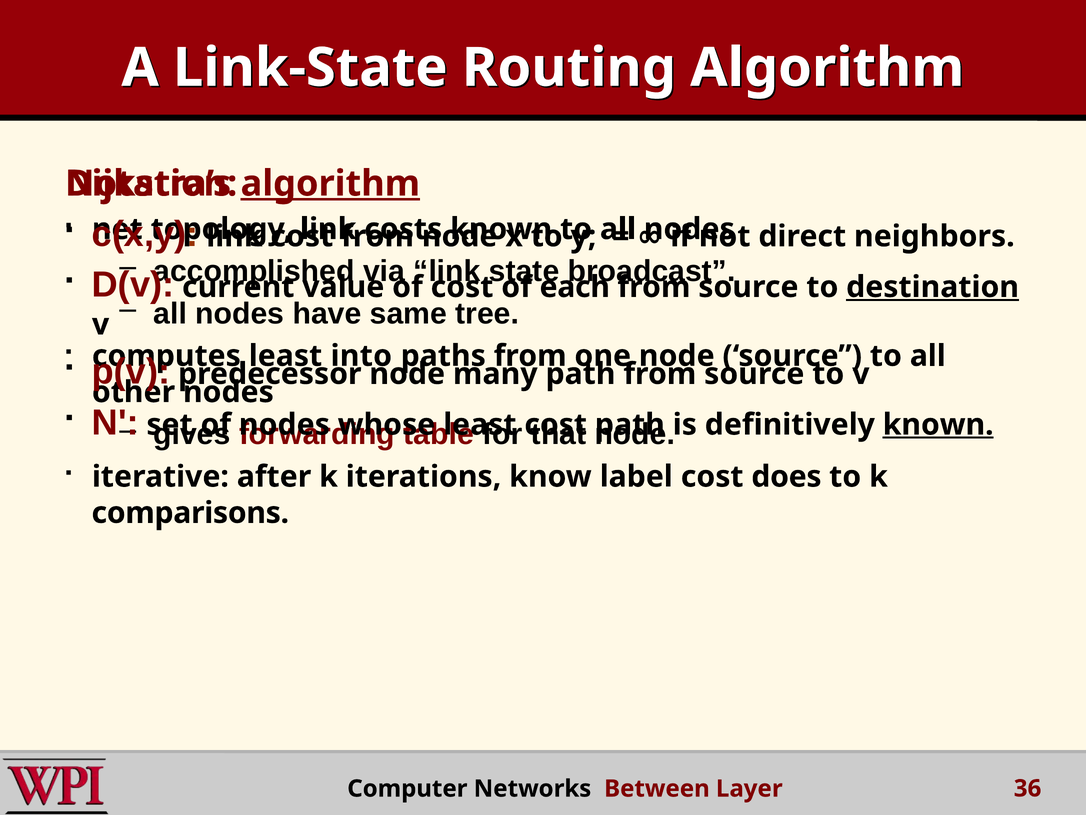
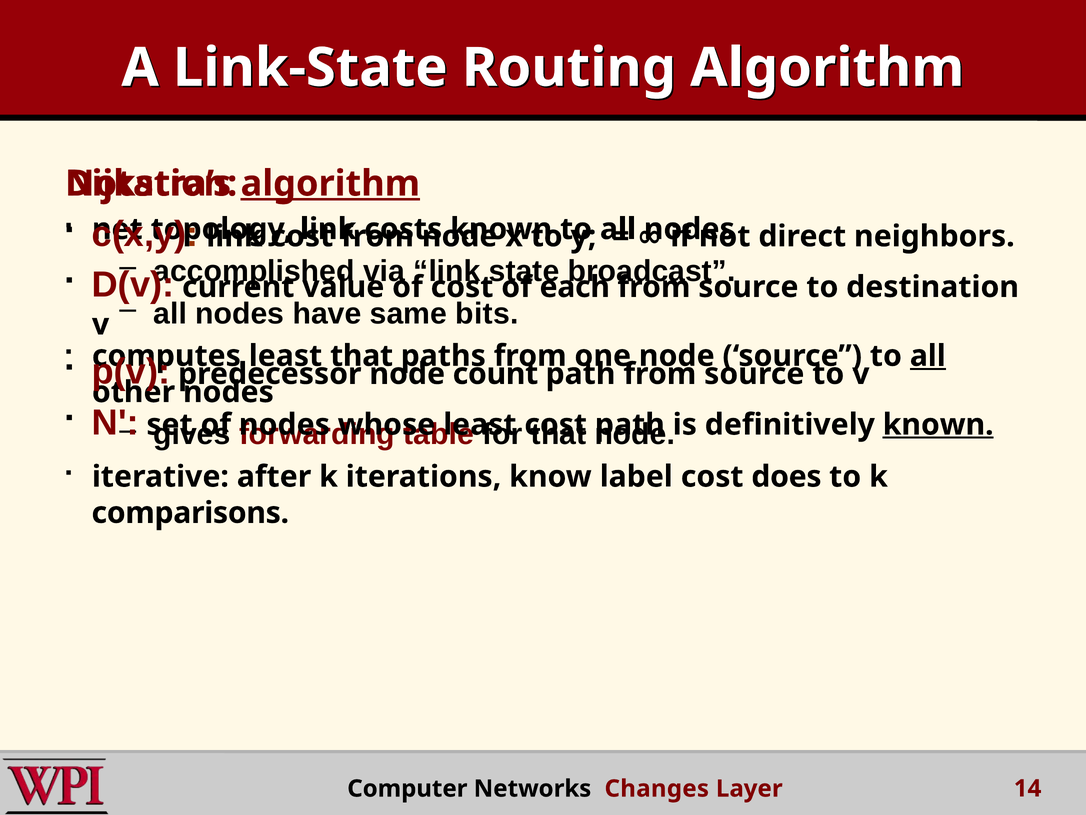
destination underline: present -> none (933, 287)
tree: tree -> bits (487, 313)
into: into -> that (362, 356)
all underline: none -> present (928, 356)
many: many -> count (495, 374)
Between: Between -> Changes (657, 788)
36: 36 -> 14 (1028, 788)
